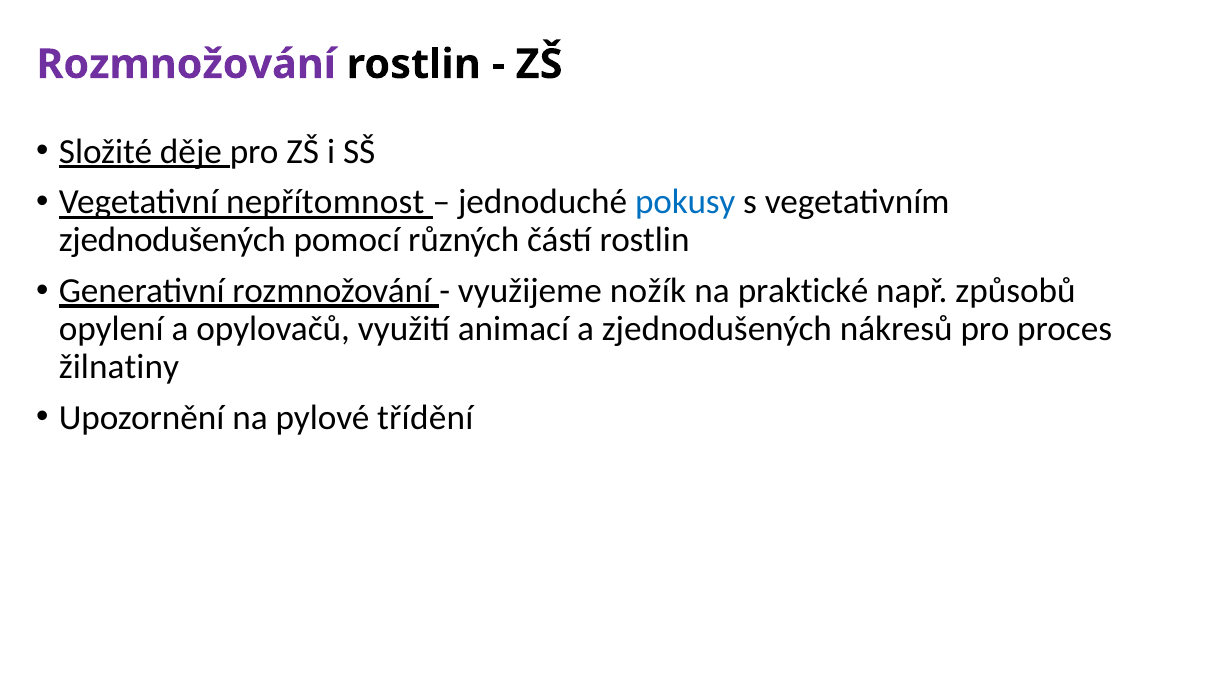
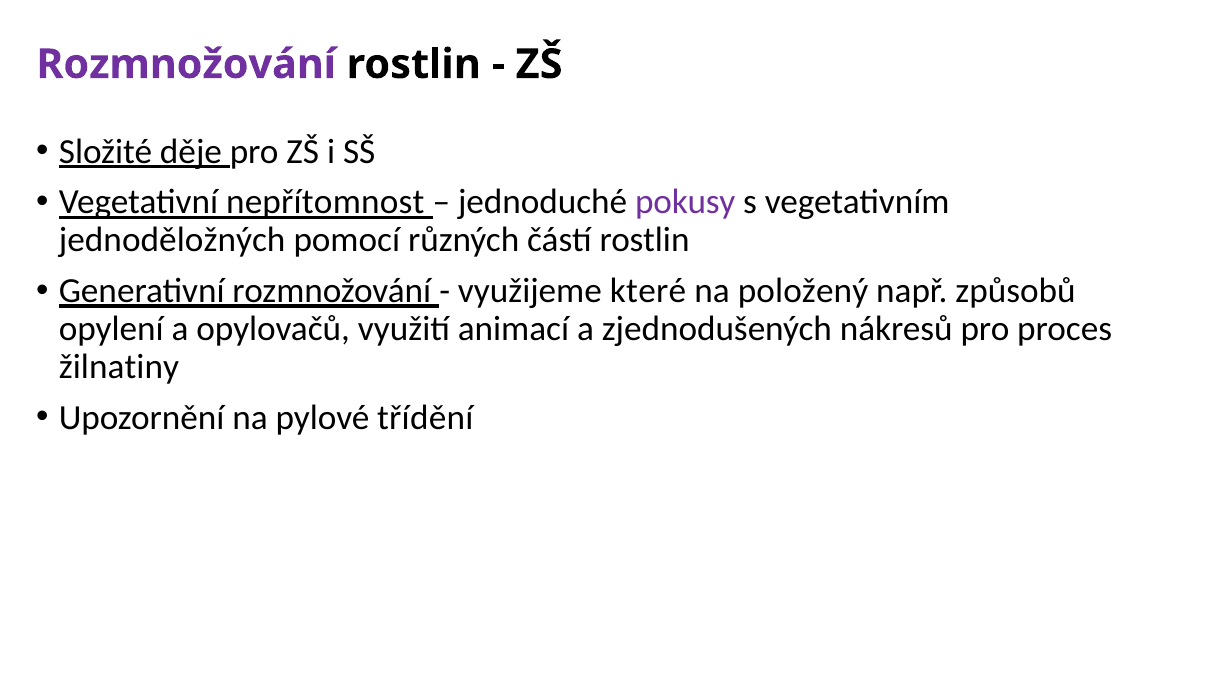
pokusy colour: blue -> purple (685, 202)
zjednodušených: zjednodušených -> jednoděložných (172, 240)
nožík: nožík -> které (648, 291)
praktické: praktické -> položený (803, 291)
